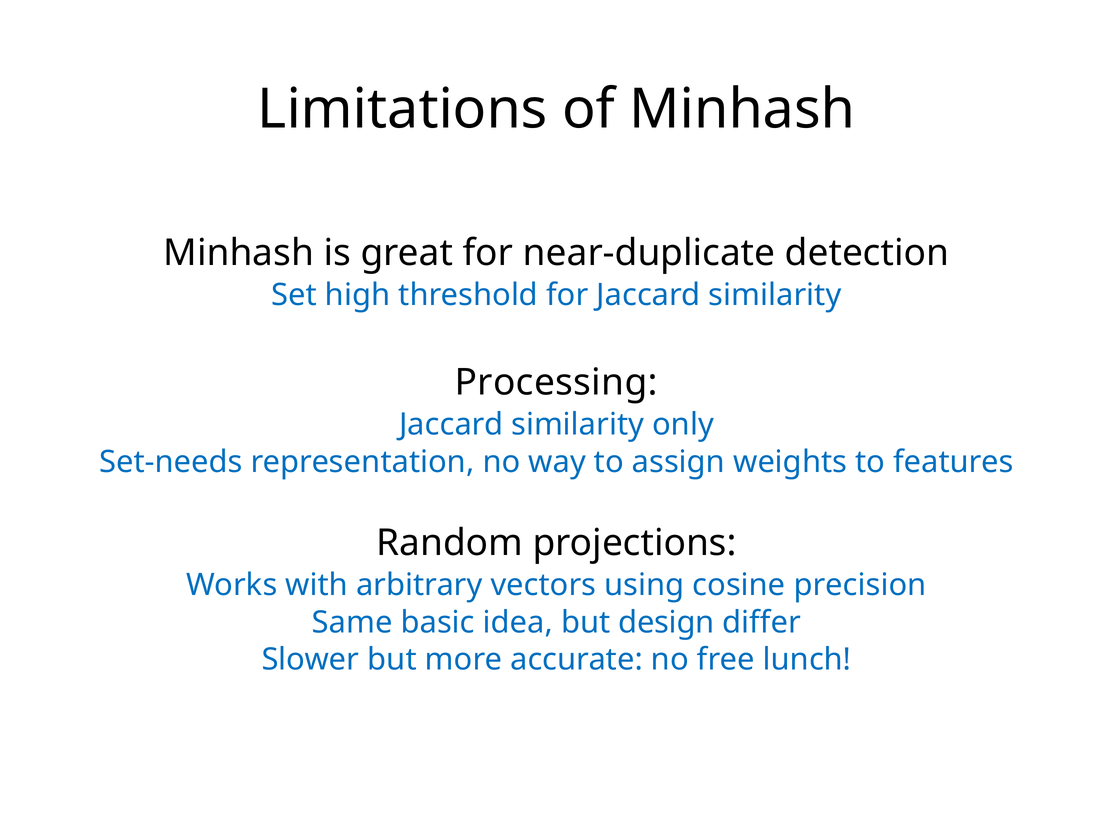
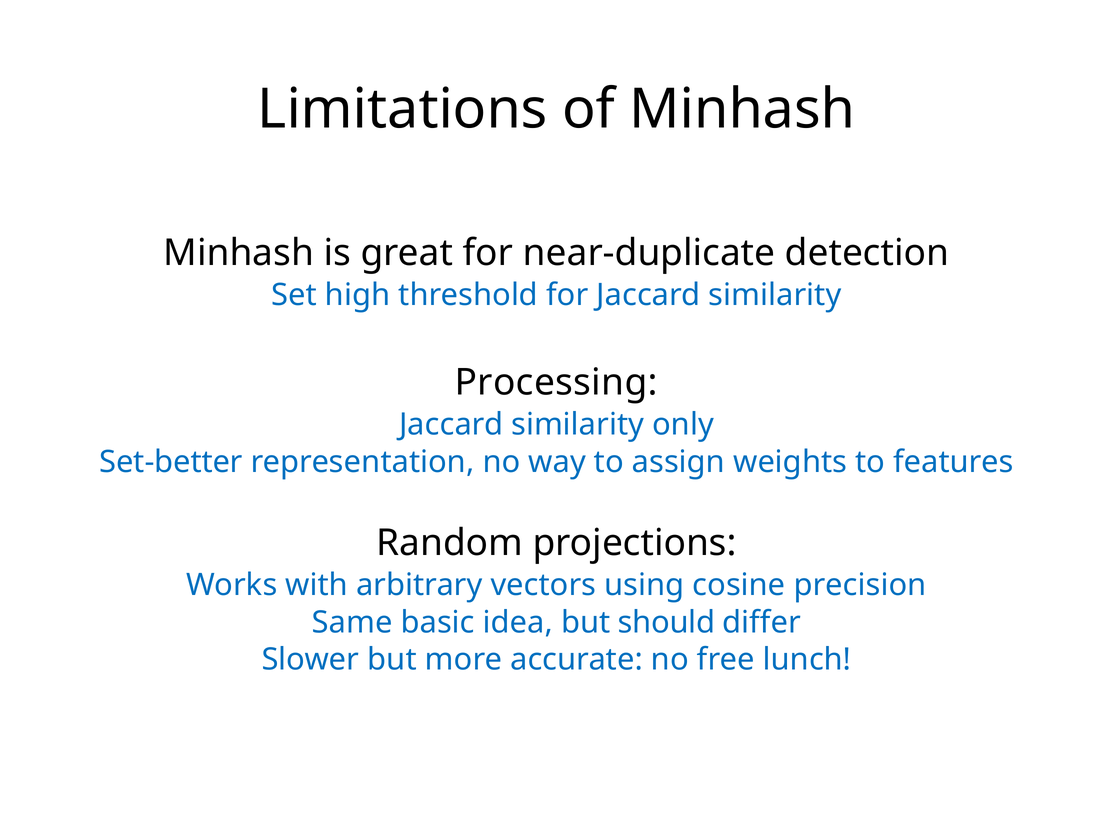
Set-needs: Set-needs -> Set-better (171, 462)
design: design -> should (667, 622)
